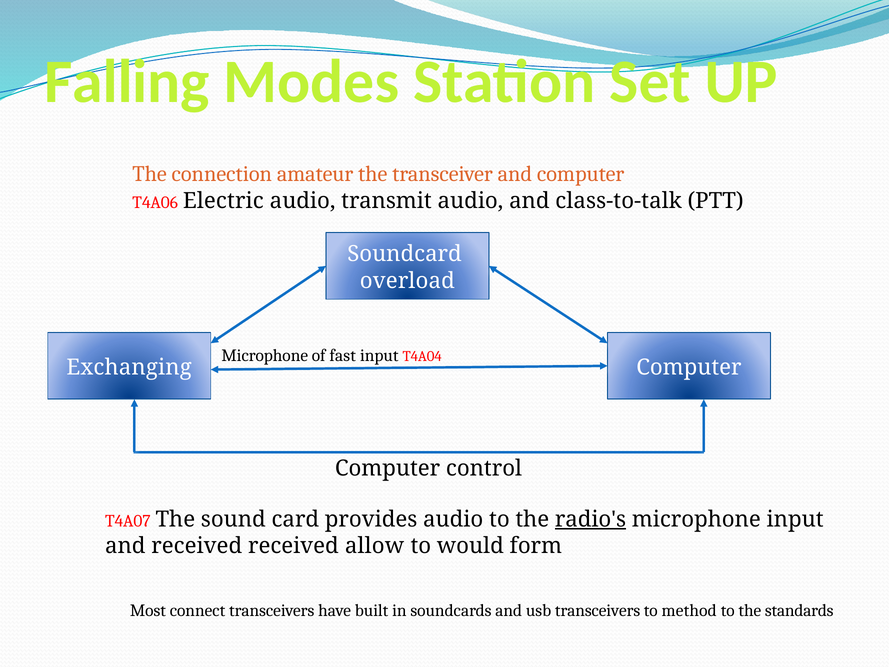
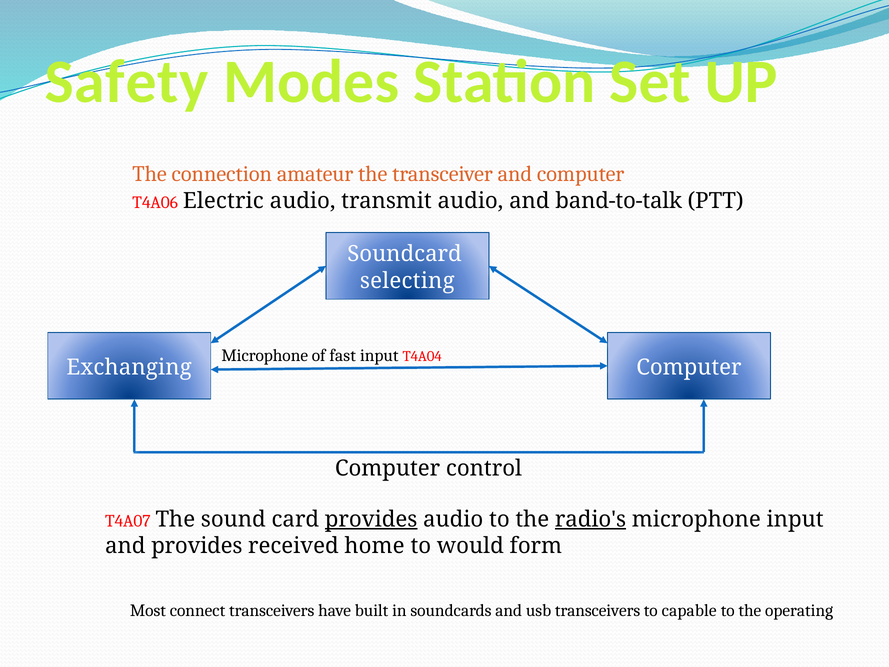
Falling: Falling -> Safety (127, 82)
class-to-talk: class-to-talk -> band-to-talk (619, 201)
overload: overload -> selecting (407, 281)
provides underline: none -> present (371, 519)
and received: received -> provides (197, 546)
allow: allow -> home (375, 546)
method: method -> capable (689, 610)
standards: standards -> operating (799, 610)
